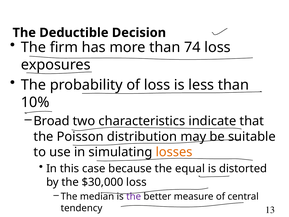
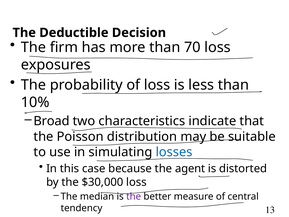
74: 74 -> 70 (192, 47)
losses colour: orange -> blue (174, 152)
equal: equal -> agent (190, 168)
